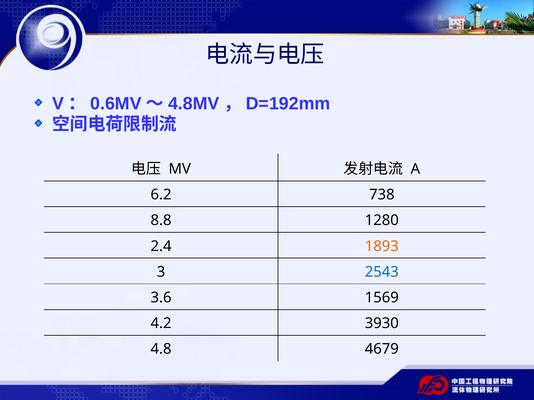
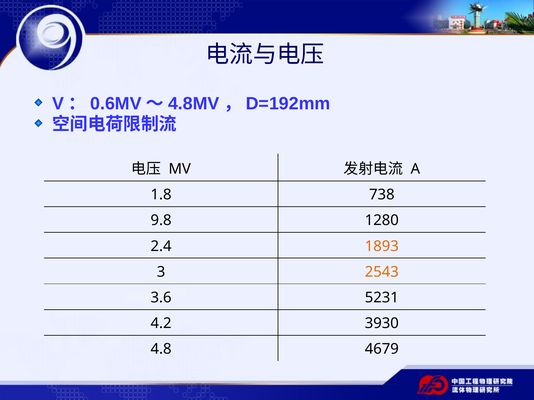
6.2: 6.2 -> 1.8 (161, 195)
8.8: 8.8 -> 9.8 (161, 221)
2543 colour: blue -> orange (382, 272)
1569: 1569 -> 5231 (382, 298)
